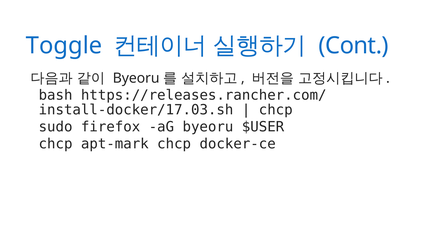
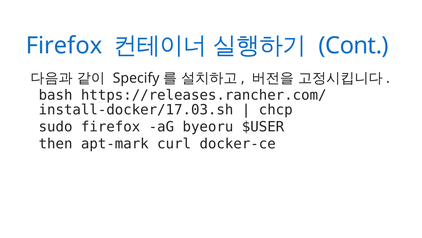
Toggle: Toggle -> Firefox (64, 45)
Byeoru: Byeoru -> Specify (136, 78)
chcp: chcp -> then (56, 143)
apt-mark chcp: chcp -> curl (174, 143)
